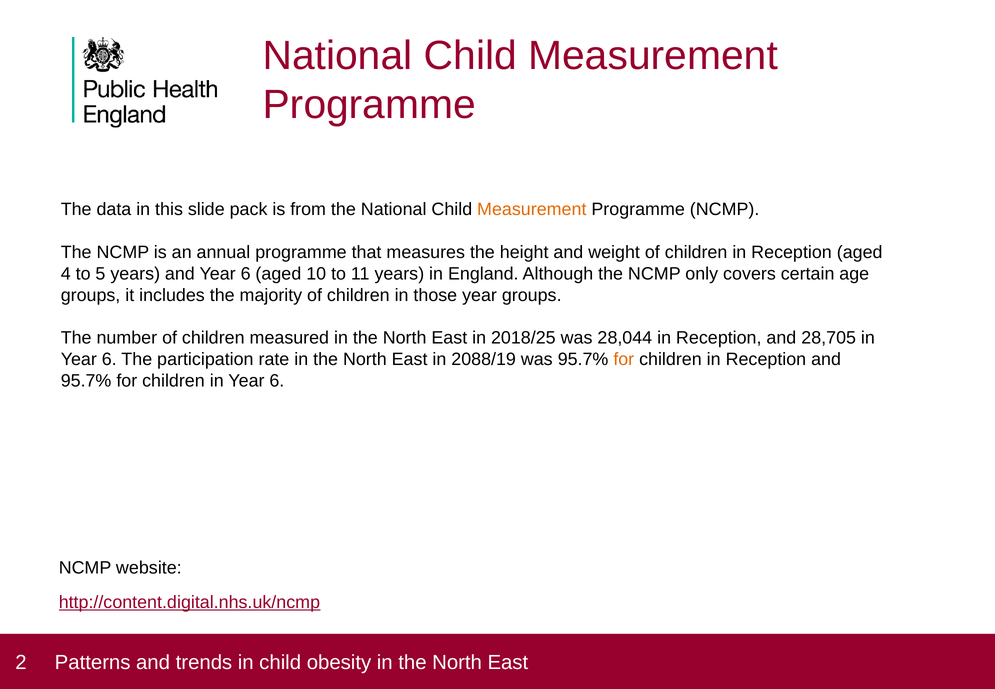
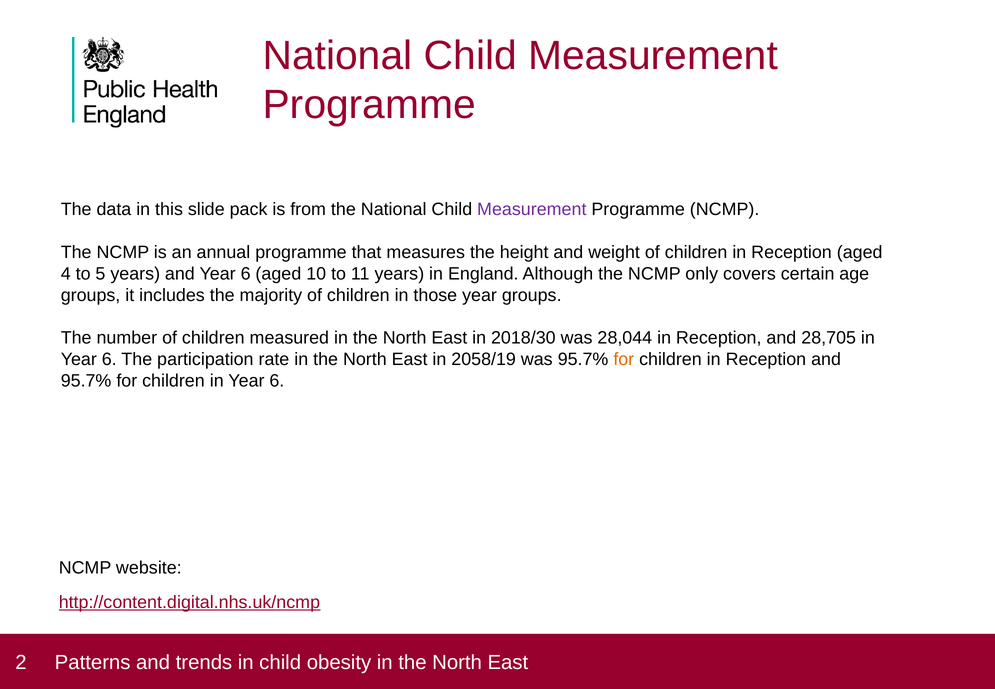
Measurement colour: orange -> purple (532, 209)
2018/25: 2018/25 -> 2018/30 (523, 338)
2088/19: 2088/19 -> 2058/19 (484, 359)
